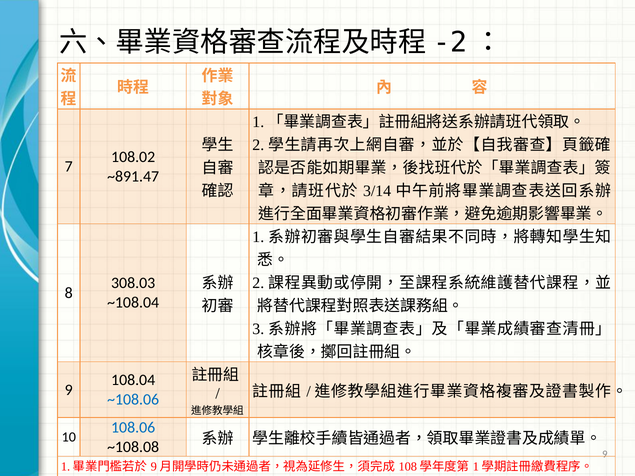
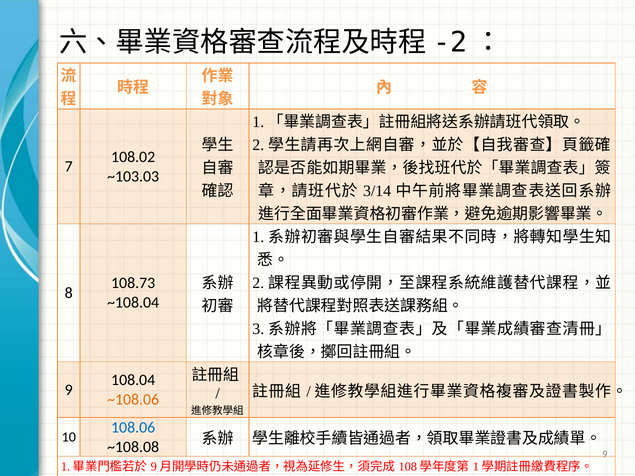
~891.47: ~891.47 -> ~103.03 (133, 176)
308.03: 308.03 -> 108.73 (133, 283)
~108.06 colour: blue -> orange (133, 400)
